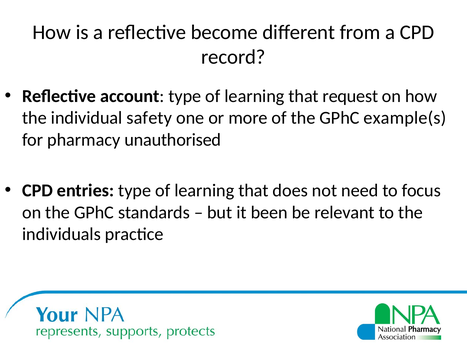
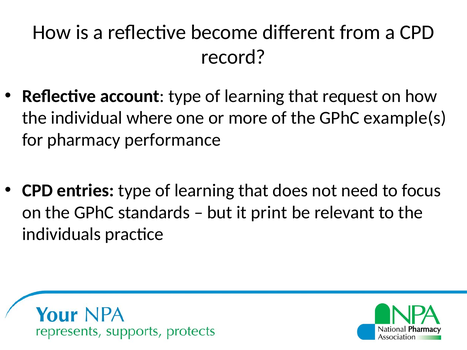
safety: safety -> where (149, 118)
unauthorised: unauthorised -> performance (173, 140)
been: been -> print (269, 213)
